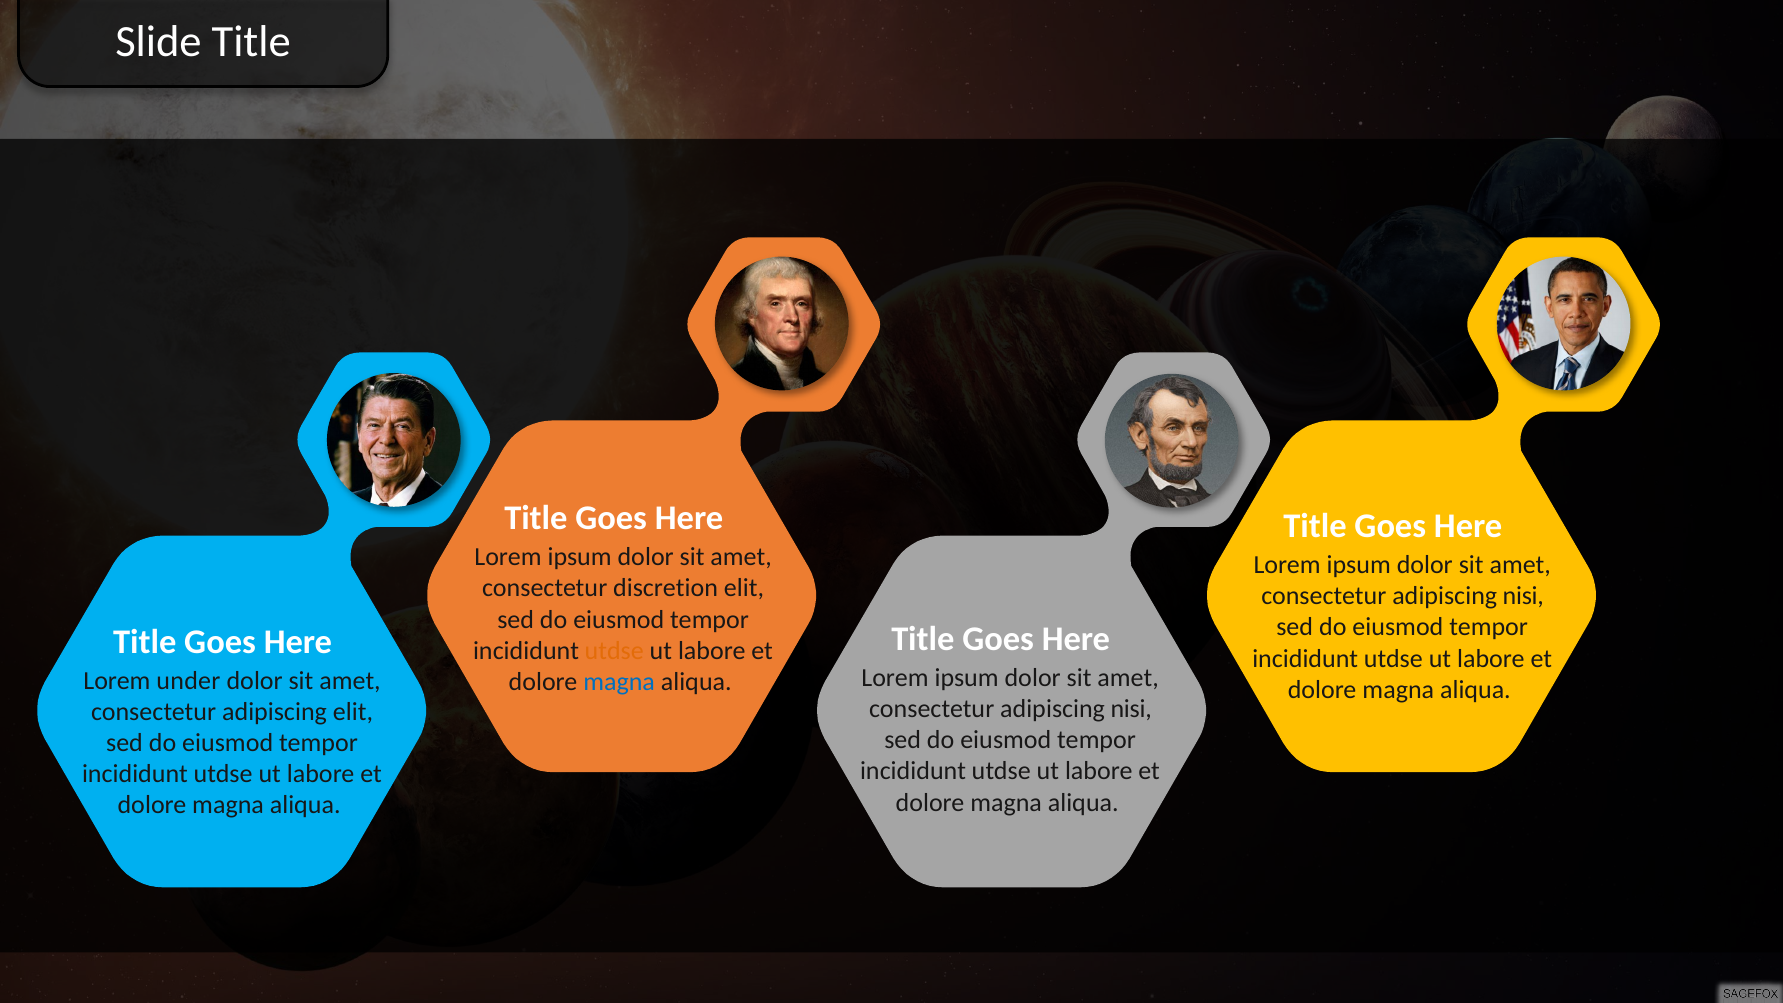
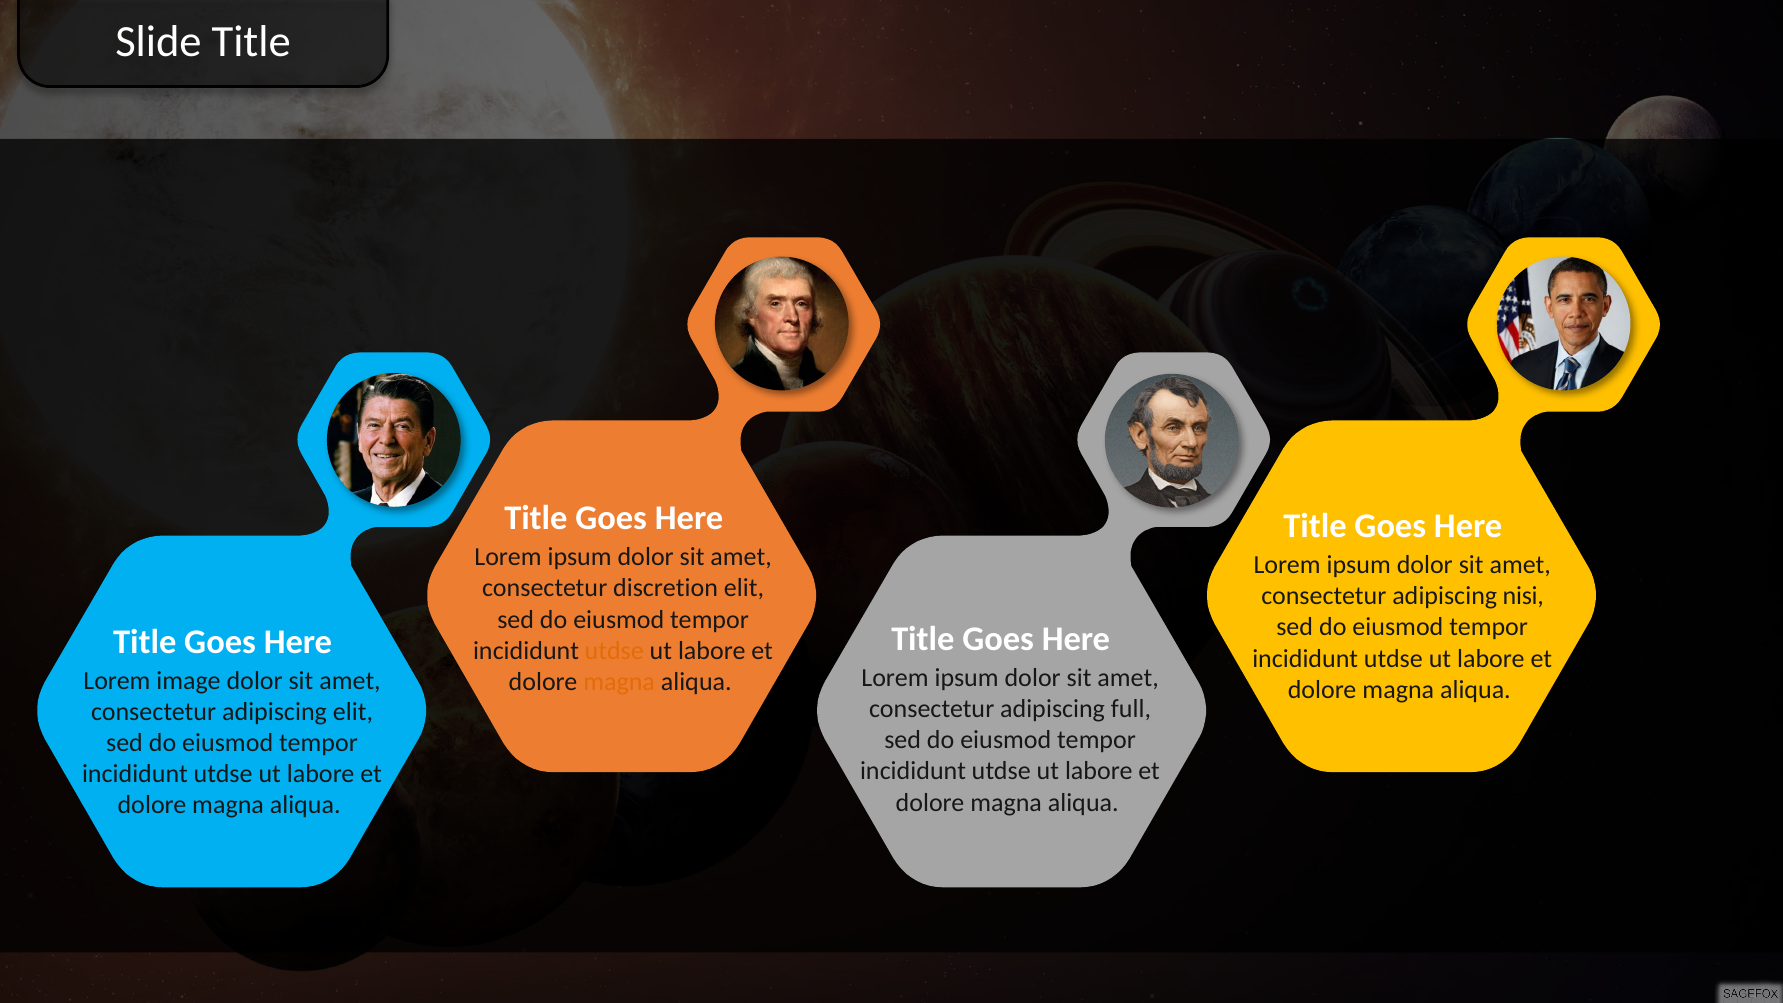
under: under -> image (189, 680)
magna colour: blue -> orange (619, 682)
nisi: nisi -> full (1131, 709)
